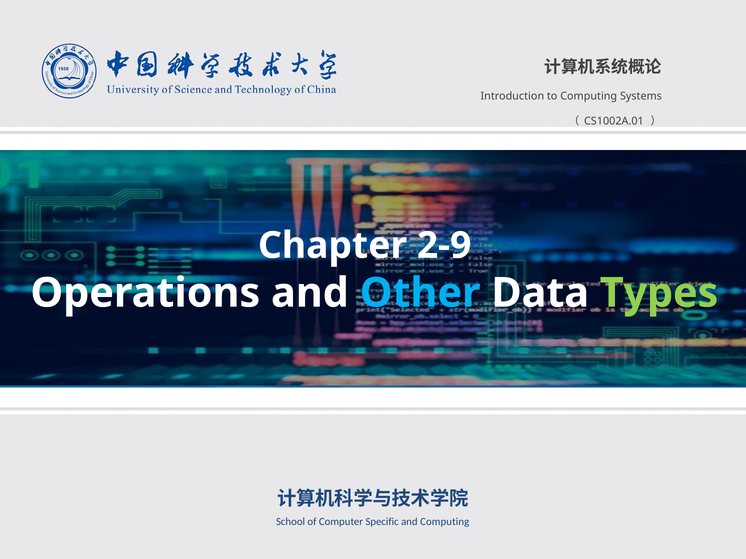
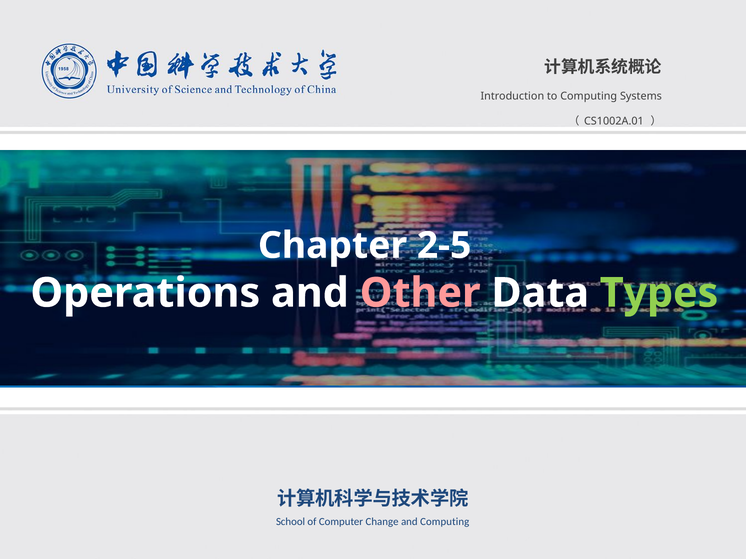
2-9: 2-9 -> 2-5 (444, 246)
Other colour: light blue -> pink (420, 293)
Specific: Specific -> Change (382, 522)
